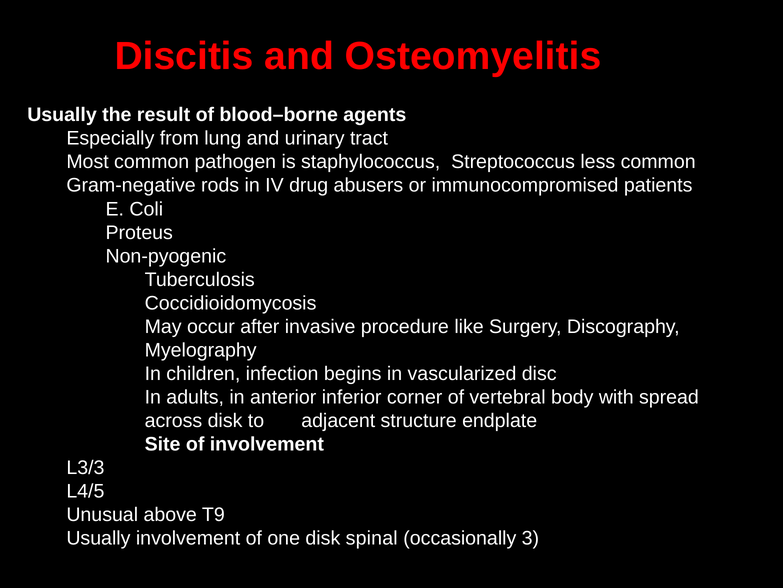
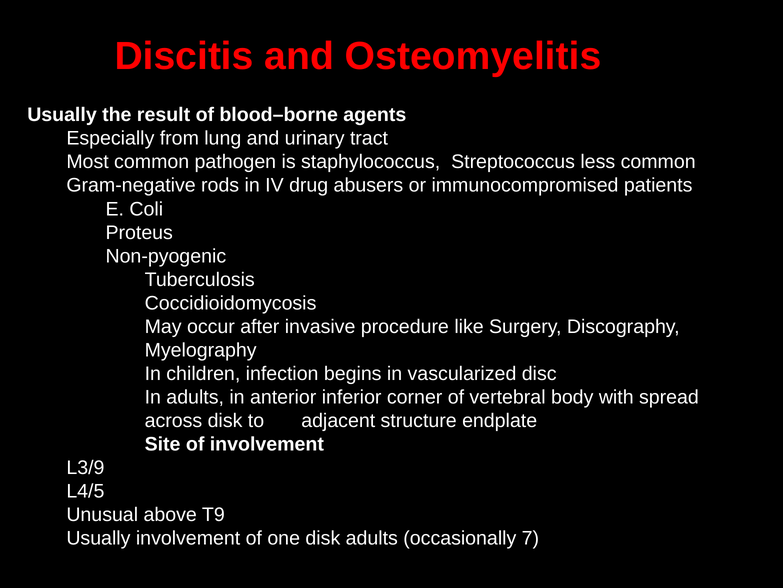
L3/3: L3/3 -> L3/9 (85, 467)
disk spinal: spinal -> adults (372, 538)
3: 3 -> 7 (530, 538)
